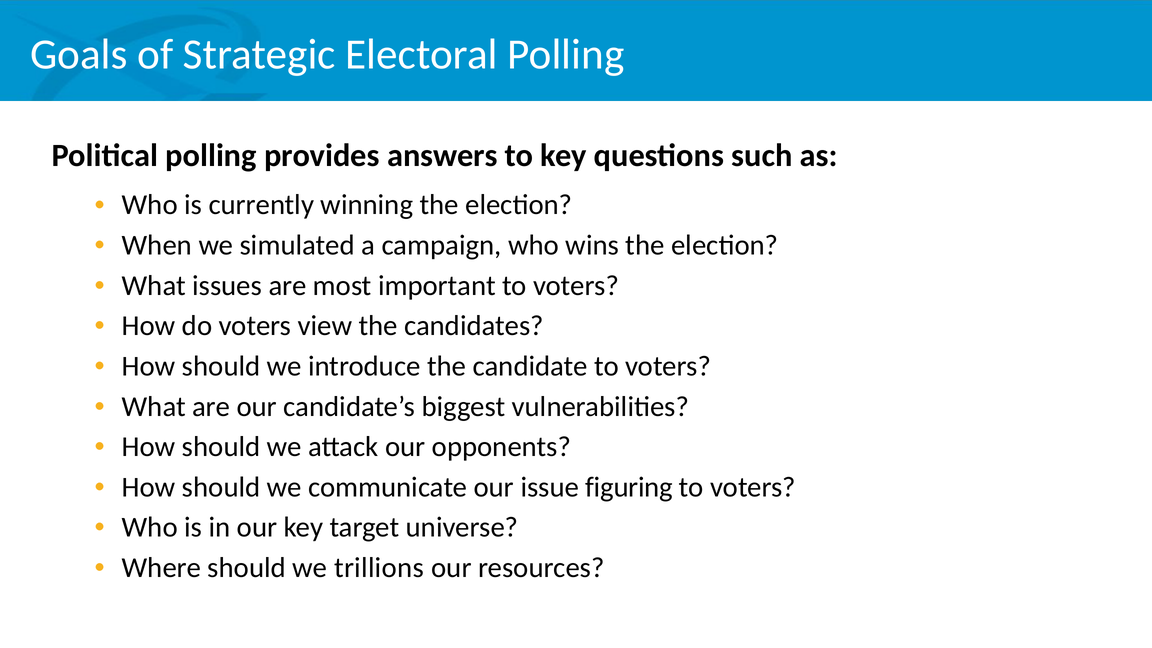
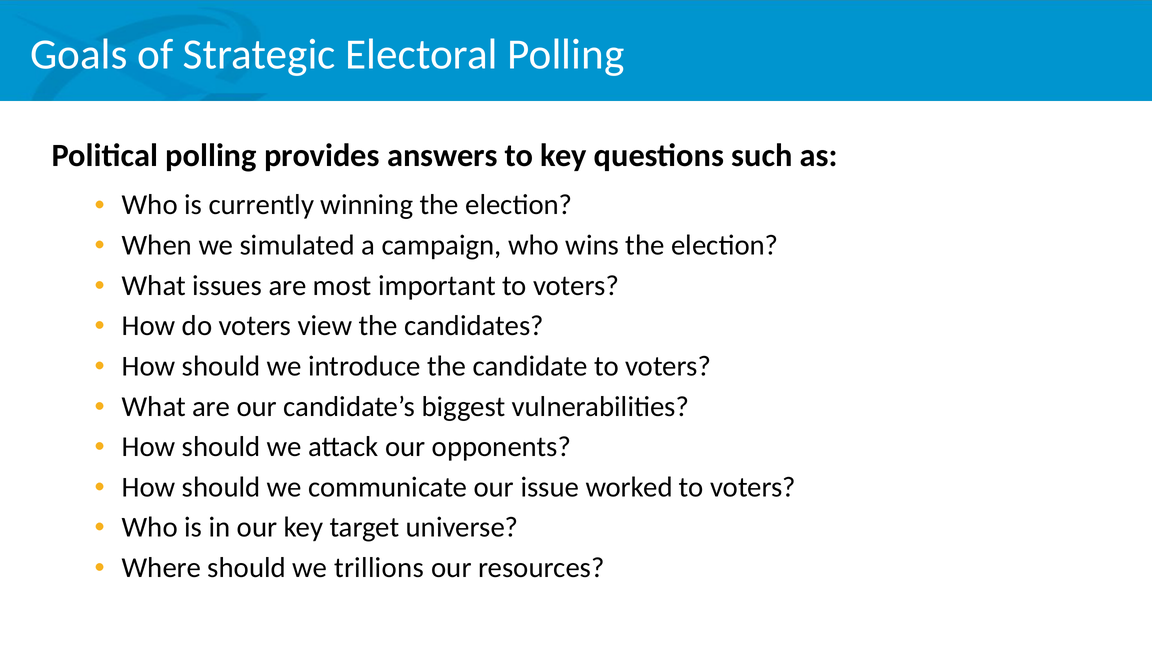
figuring: figuring -> worked (629, 487)
